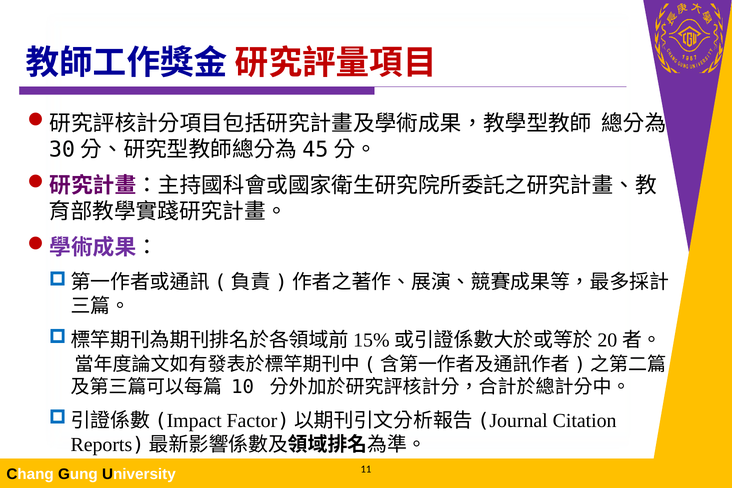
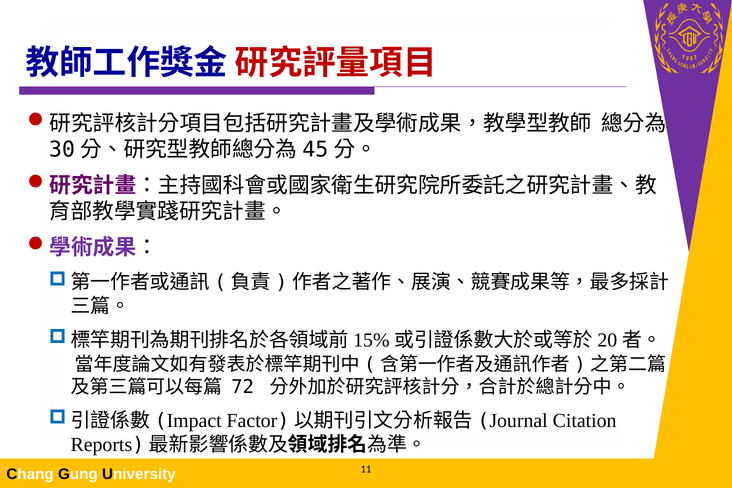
10: 10 -> 72 (243, 387)
